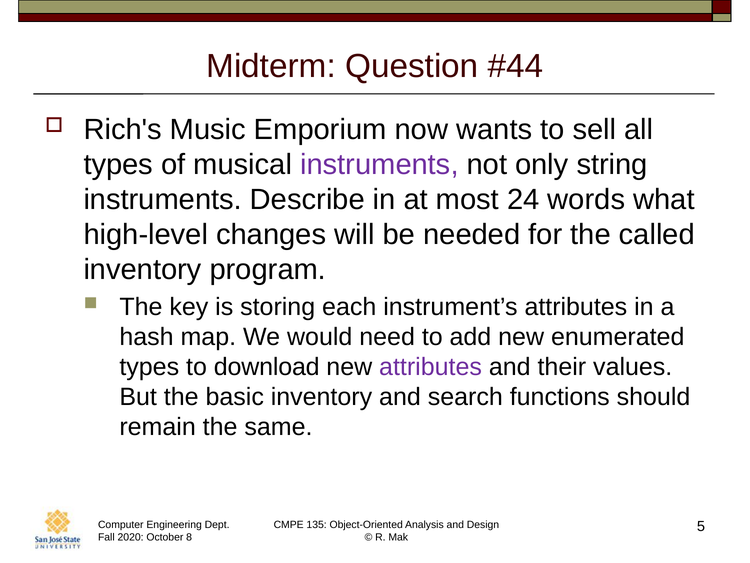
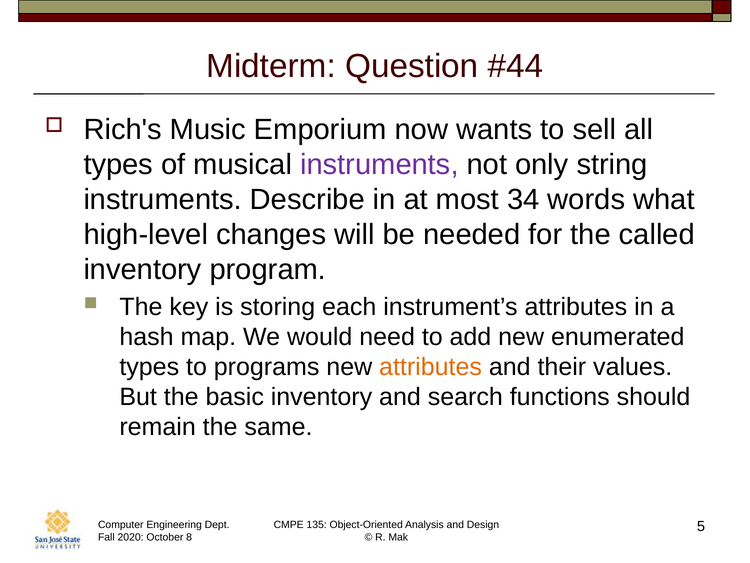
24: 24 -> 34 (523, 200)
download: download -> programs (267, 367)
attributes colour: purple -> orange (431, 367)
